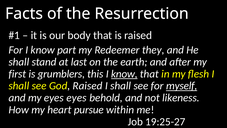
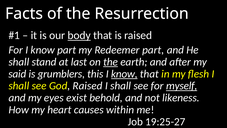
body underline: none -> present (79, 35)
Redeemer they: they -> part (153, 50)
the underline: none -> present (111, 62)
first: first -> said (17, 74)
eyes eyes: eyes -> exist (77, 98)
pursue: pursue -> causes (89, 110)
